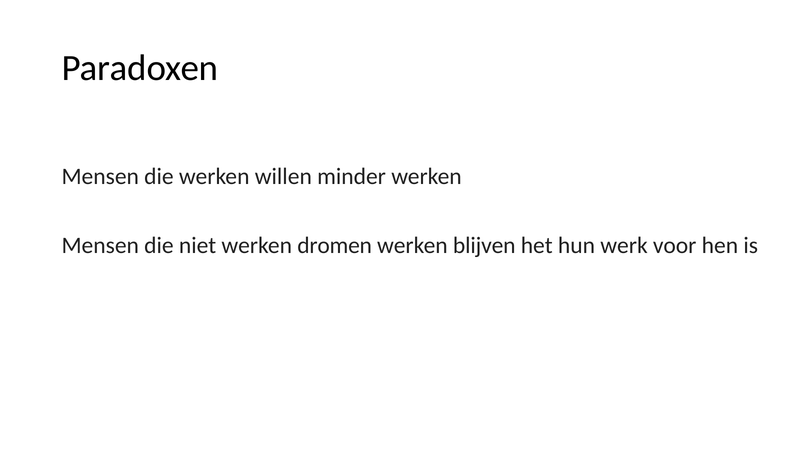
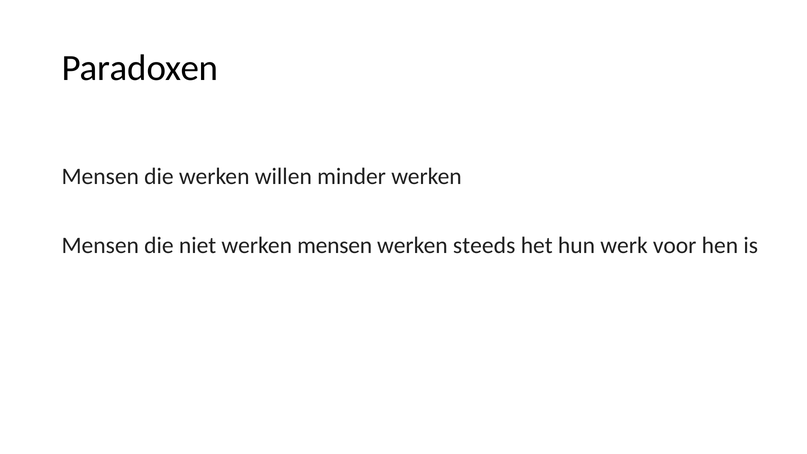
niet werken dromen: dromen -> mensen (335, 245)
blijven: blijven -> steeds (484, 245)
